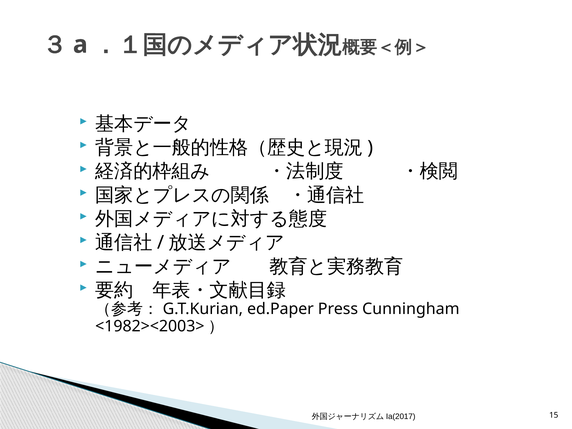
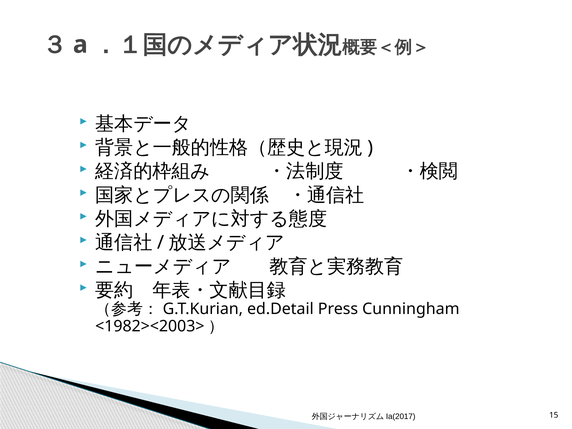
ed.Paper: ed.Paper -> ed.Detail (280, 309)
